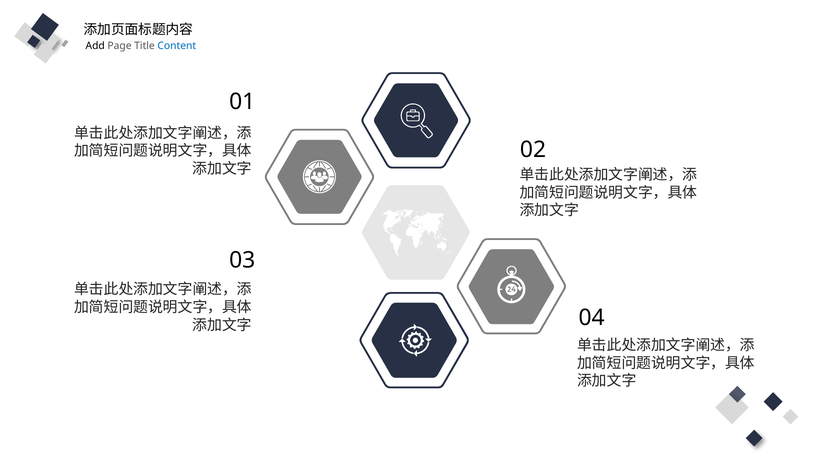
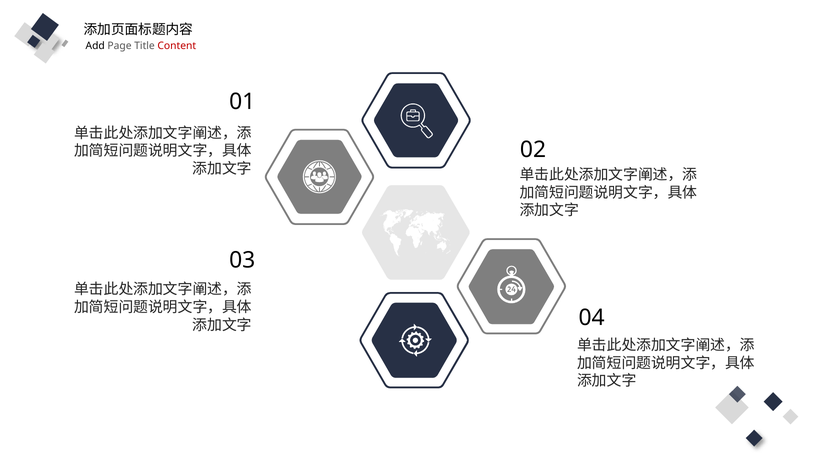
Content colour: blue -> red (177, 46)
